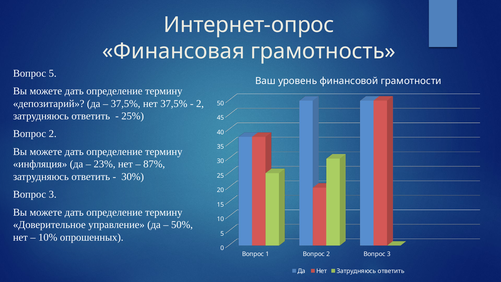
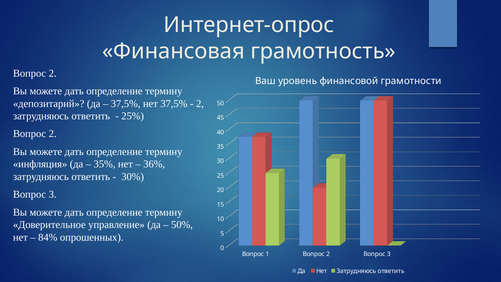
5: 5 -> 2 (53, 73)
23%: 23% -> 35% (105, 164)
87%: 87% -> 36% (154, 164)
10%: 10% -> 84% (48, 237)
